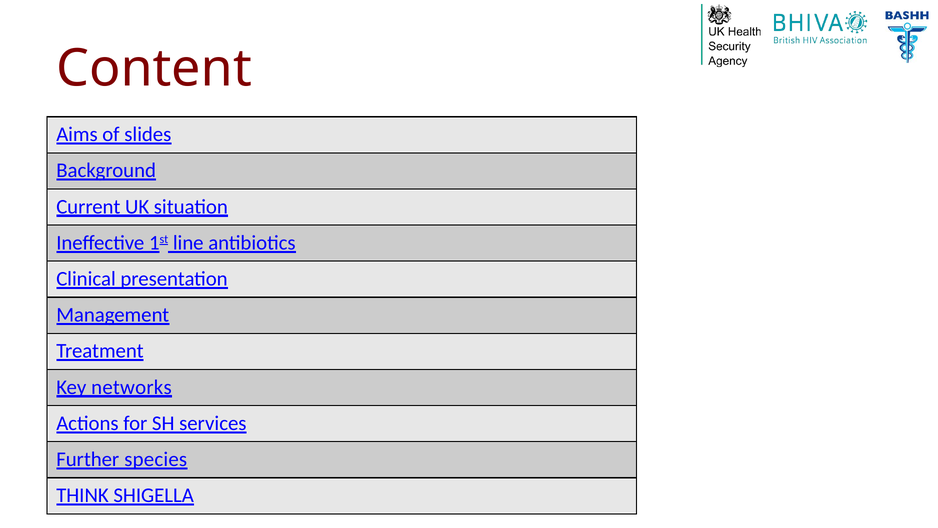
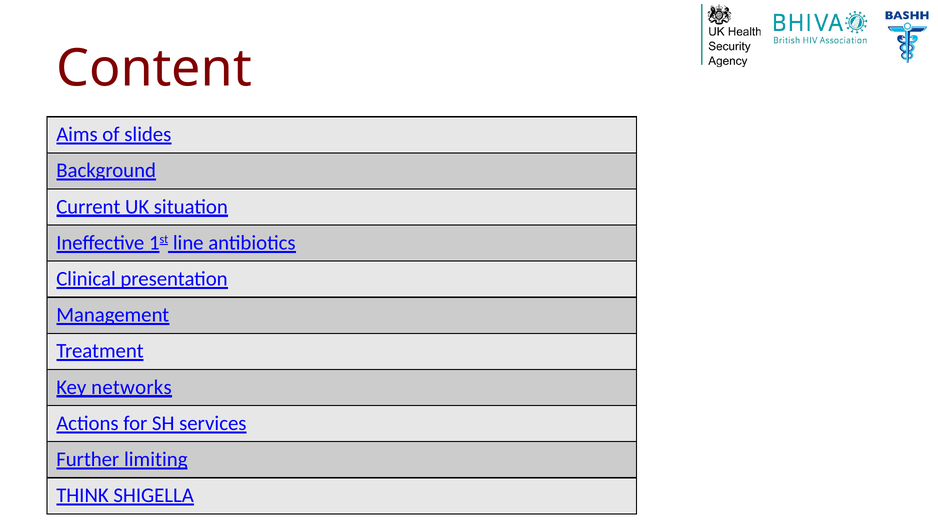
species: species -> limiting (156, 459)
